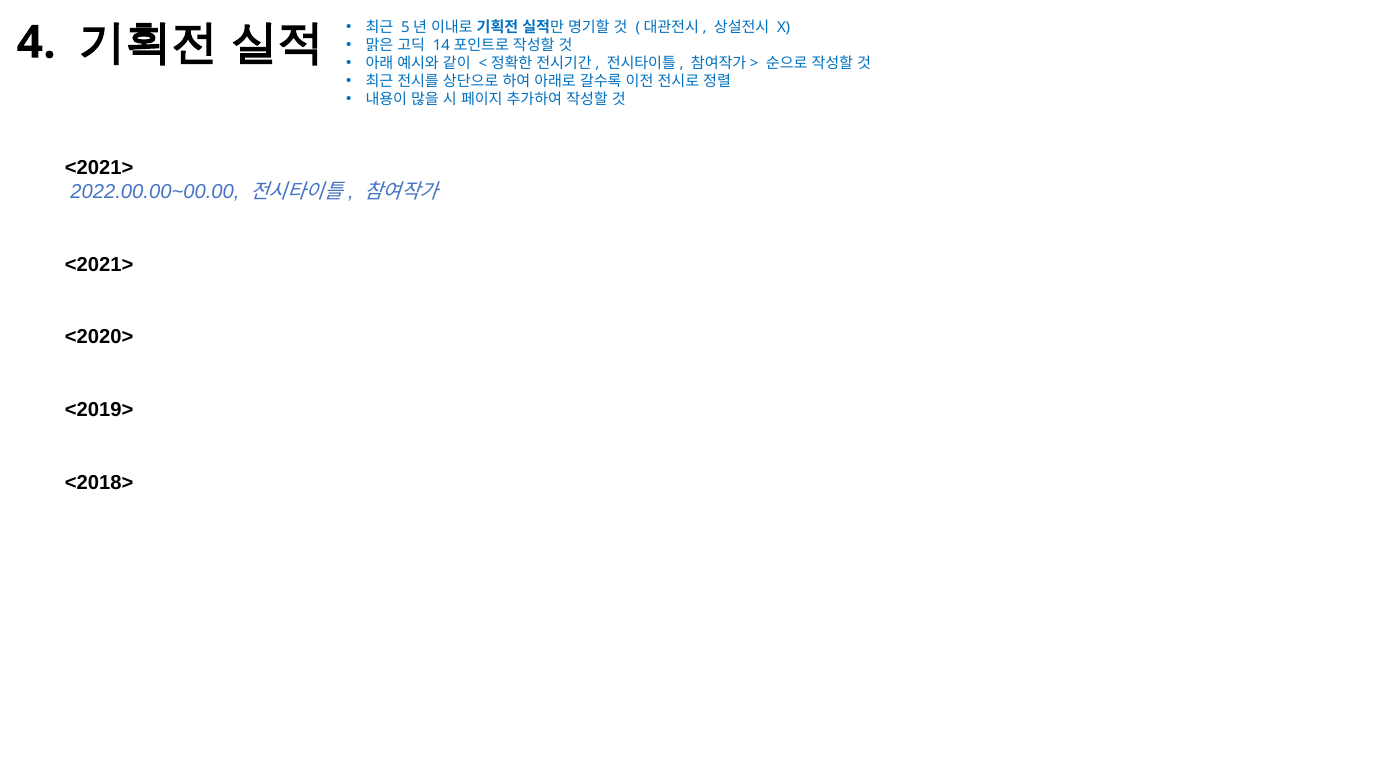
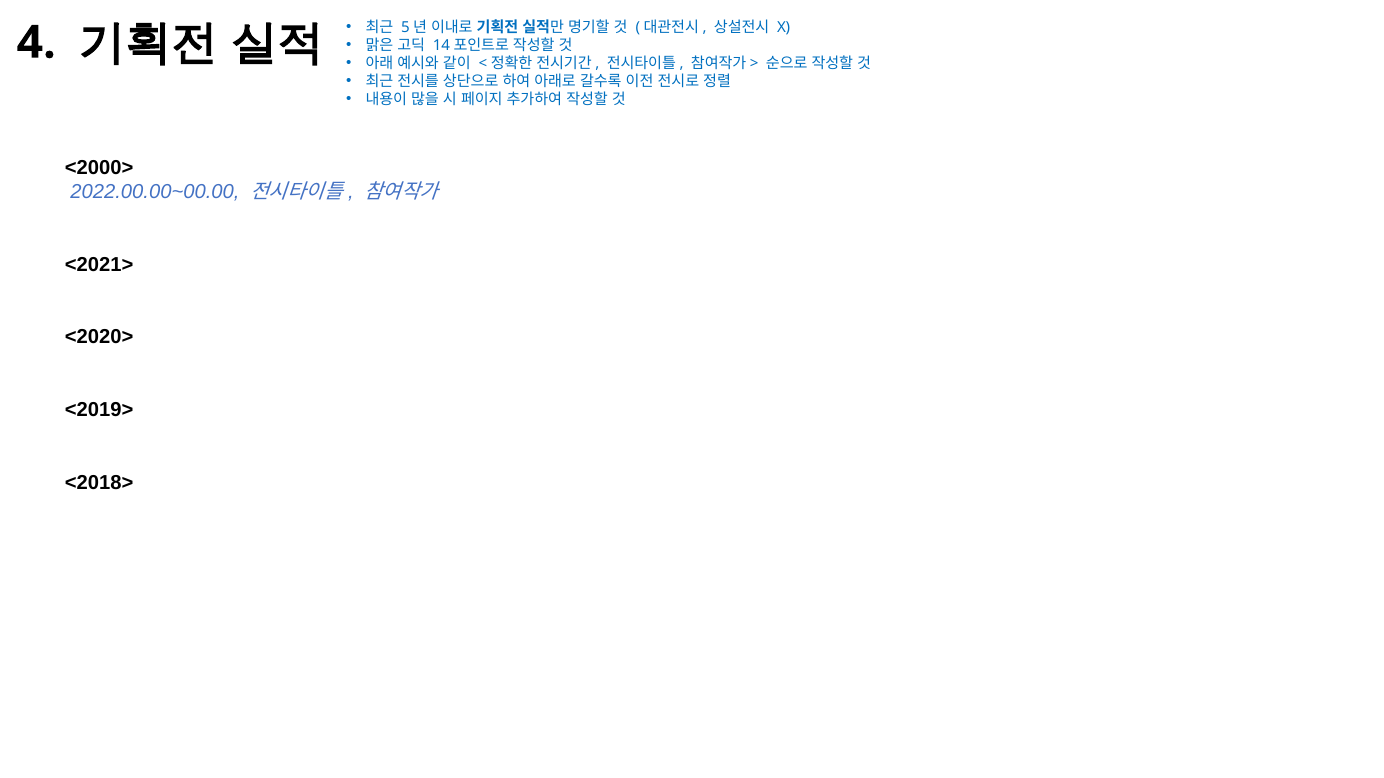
<2021>: <2021> -> <2000> (99, 168)
